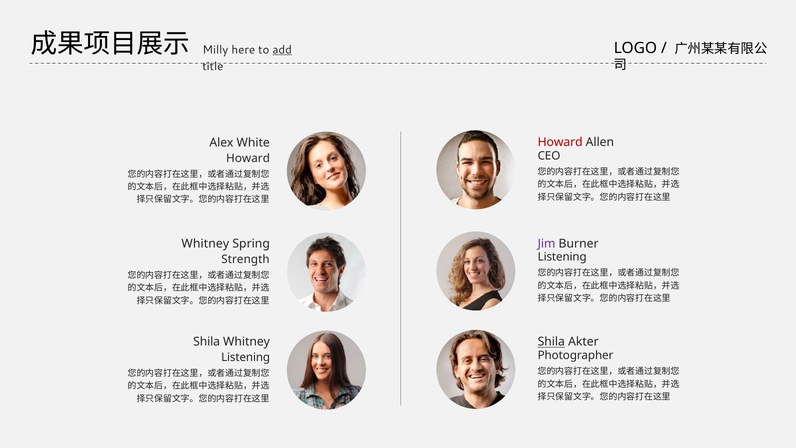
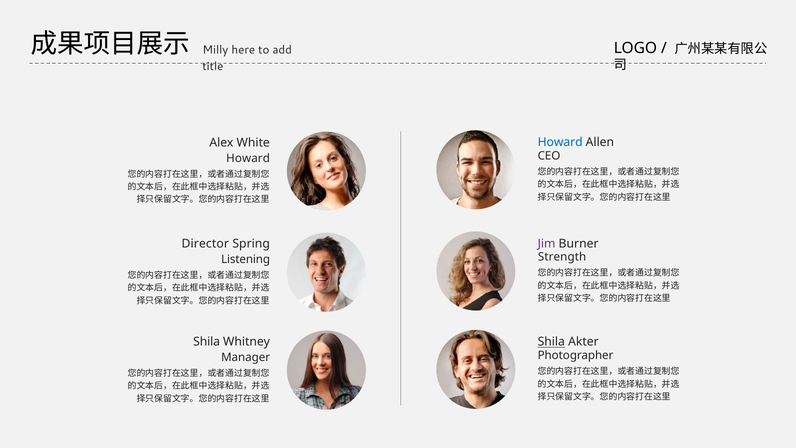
add underline: present -> none (282, 50)
Howard colour: red -> blue (560, 142)
Whitney: Whitney -> Director (205, 244)
Listening: Listening -> Strength (562, 257)
Strength: Strength -> Listening (246, 259)
Listening: Listening -> Manager (246, 357)
